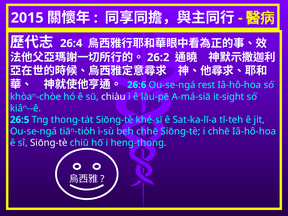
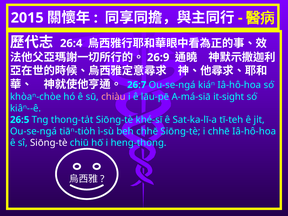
26:2: 26:2 -> 26:9 (158, 57)
26:6: 26:6 -> 26:7 (137, 85)
rest: rest -> kiáⁿ (207, 85)
chiàu colour: white -> pink (113, 97)
